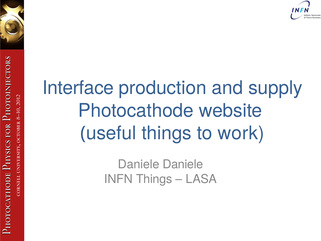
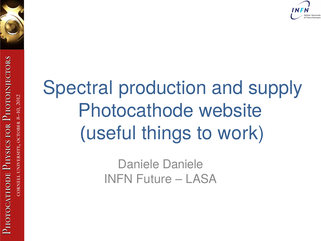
Interface: Interface -> Spectral (78, 88)
INFN Things: Things -> Future (154, 179)
